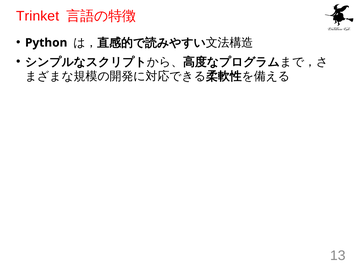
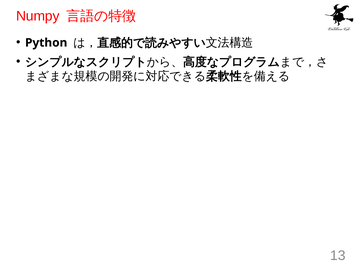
Trinket: Trinket -> Numpy (38, 16)
